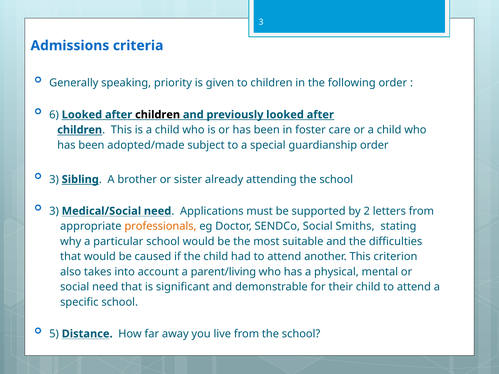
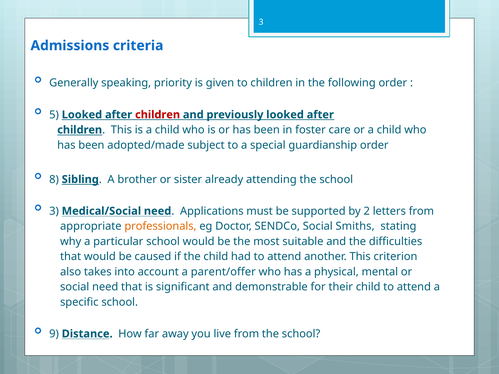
6: 6 -> 5 (54, 115)
children colour: black -> red (158, 115)
3: 3 -> 8 (54, 180)
parent/living: parent/living -> parent/offer (223, 272)
5: 5 -> 9 (54, 334)
